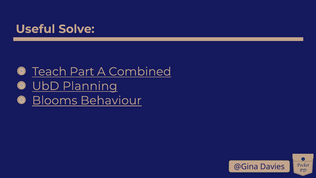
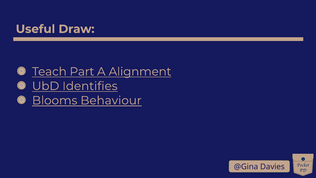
Solve: Solve -> Draw (76, 29)
Combined: Combined -> Alignment (140, 72)
Planning: Planning -> Identifies (90, 86)
